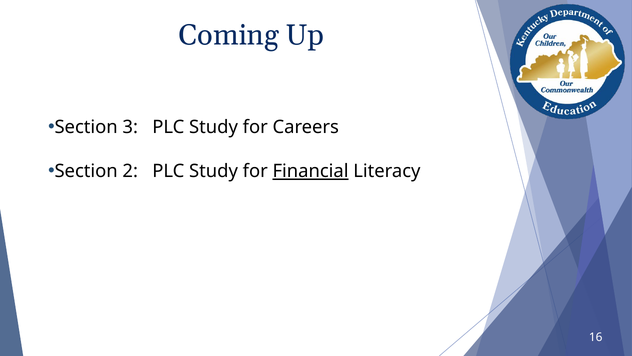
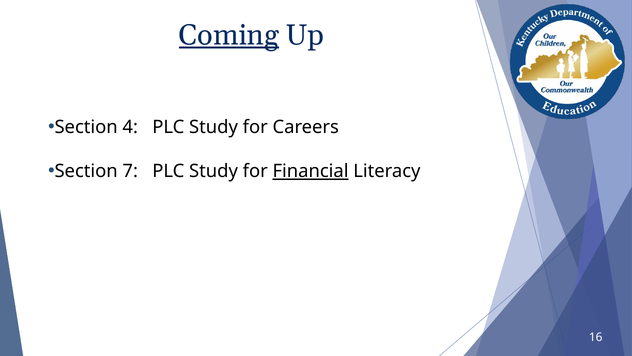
Coming underline: none -> present (229, 35)
3: 3 -> 4 (130, 127)
2: 2 -> 7 (130, 171)
